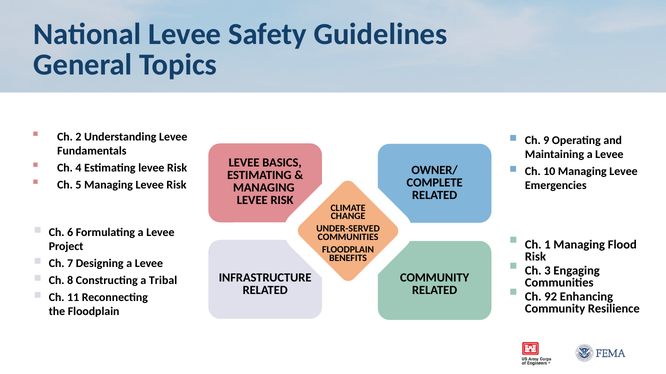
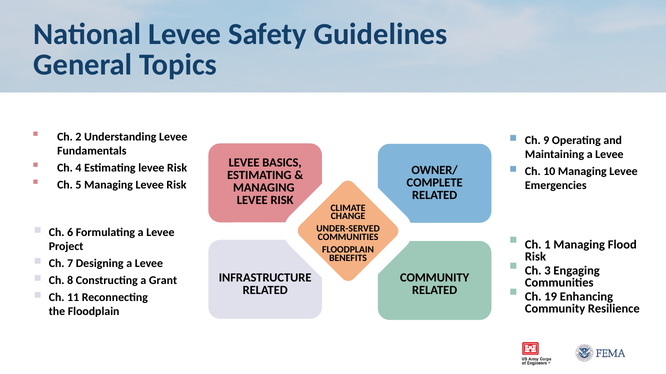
Tribal: Tribal -> Grant (163, 281)
92: 92 -> 19 (551, 297)
